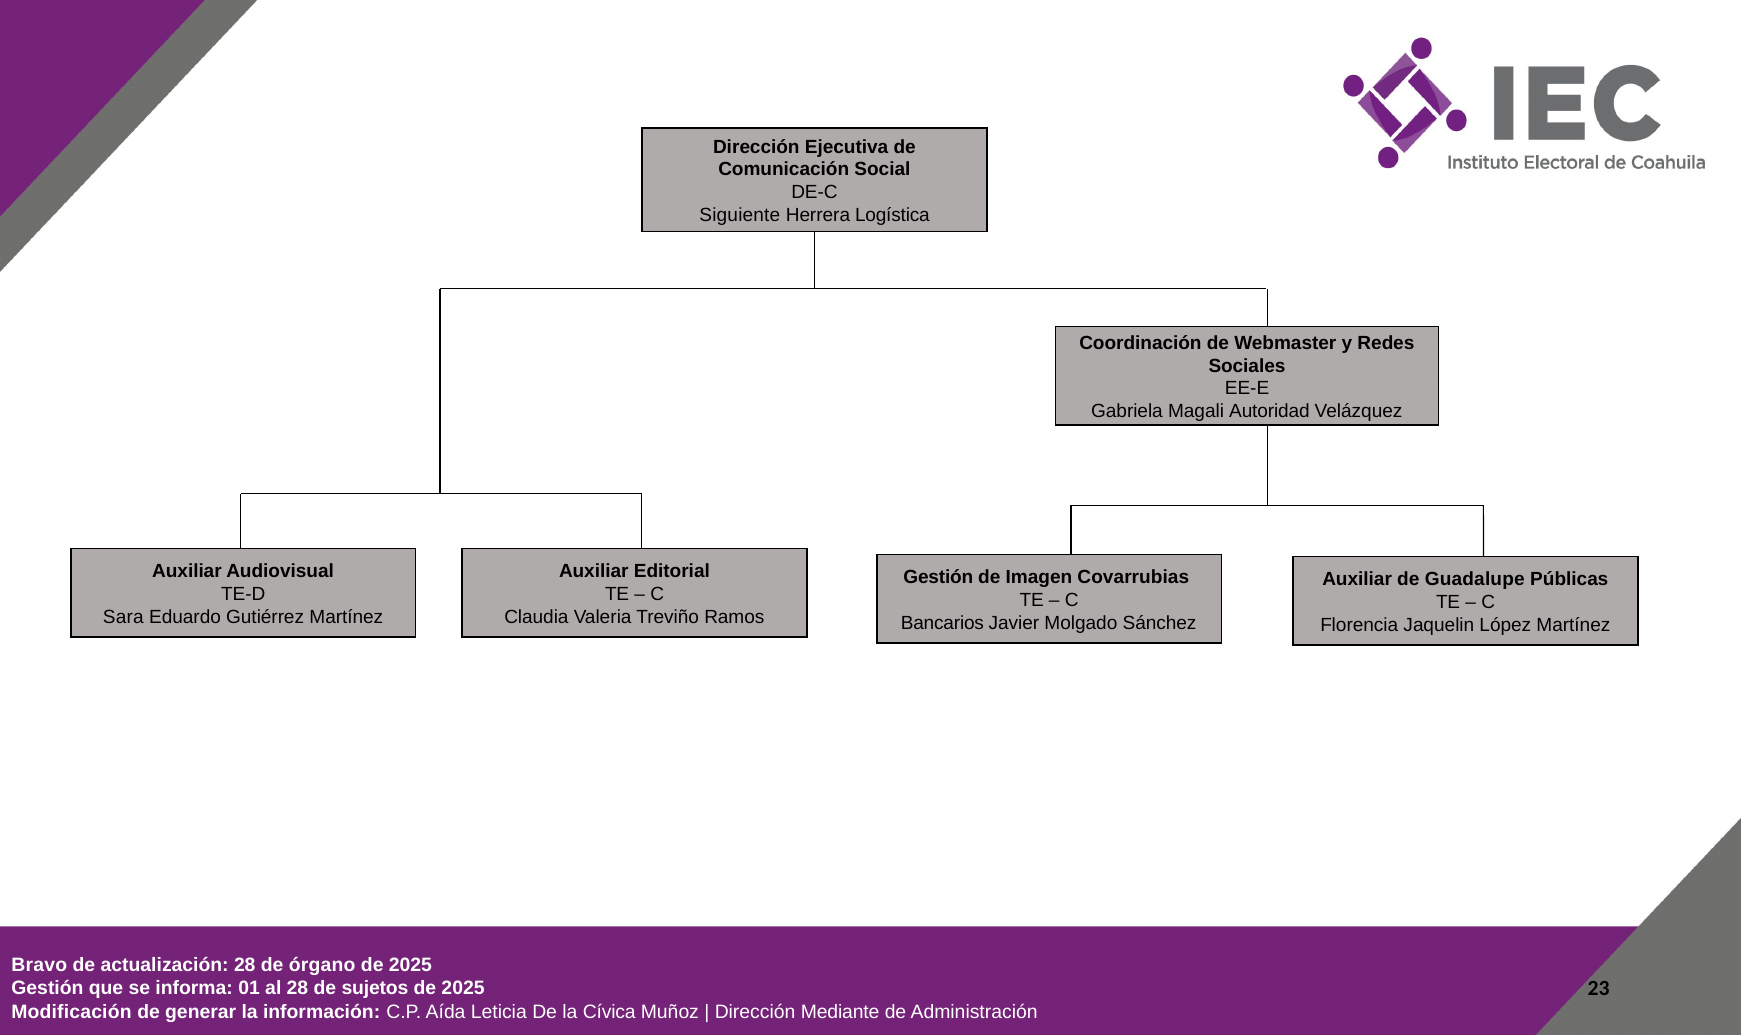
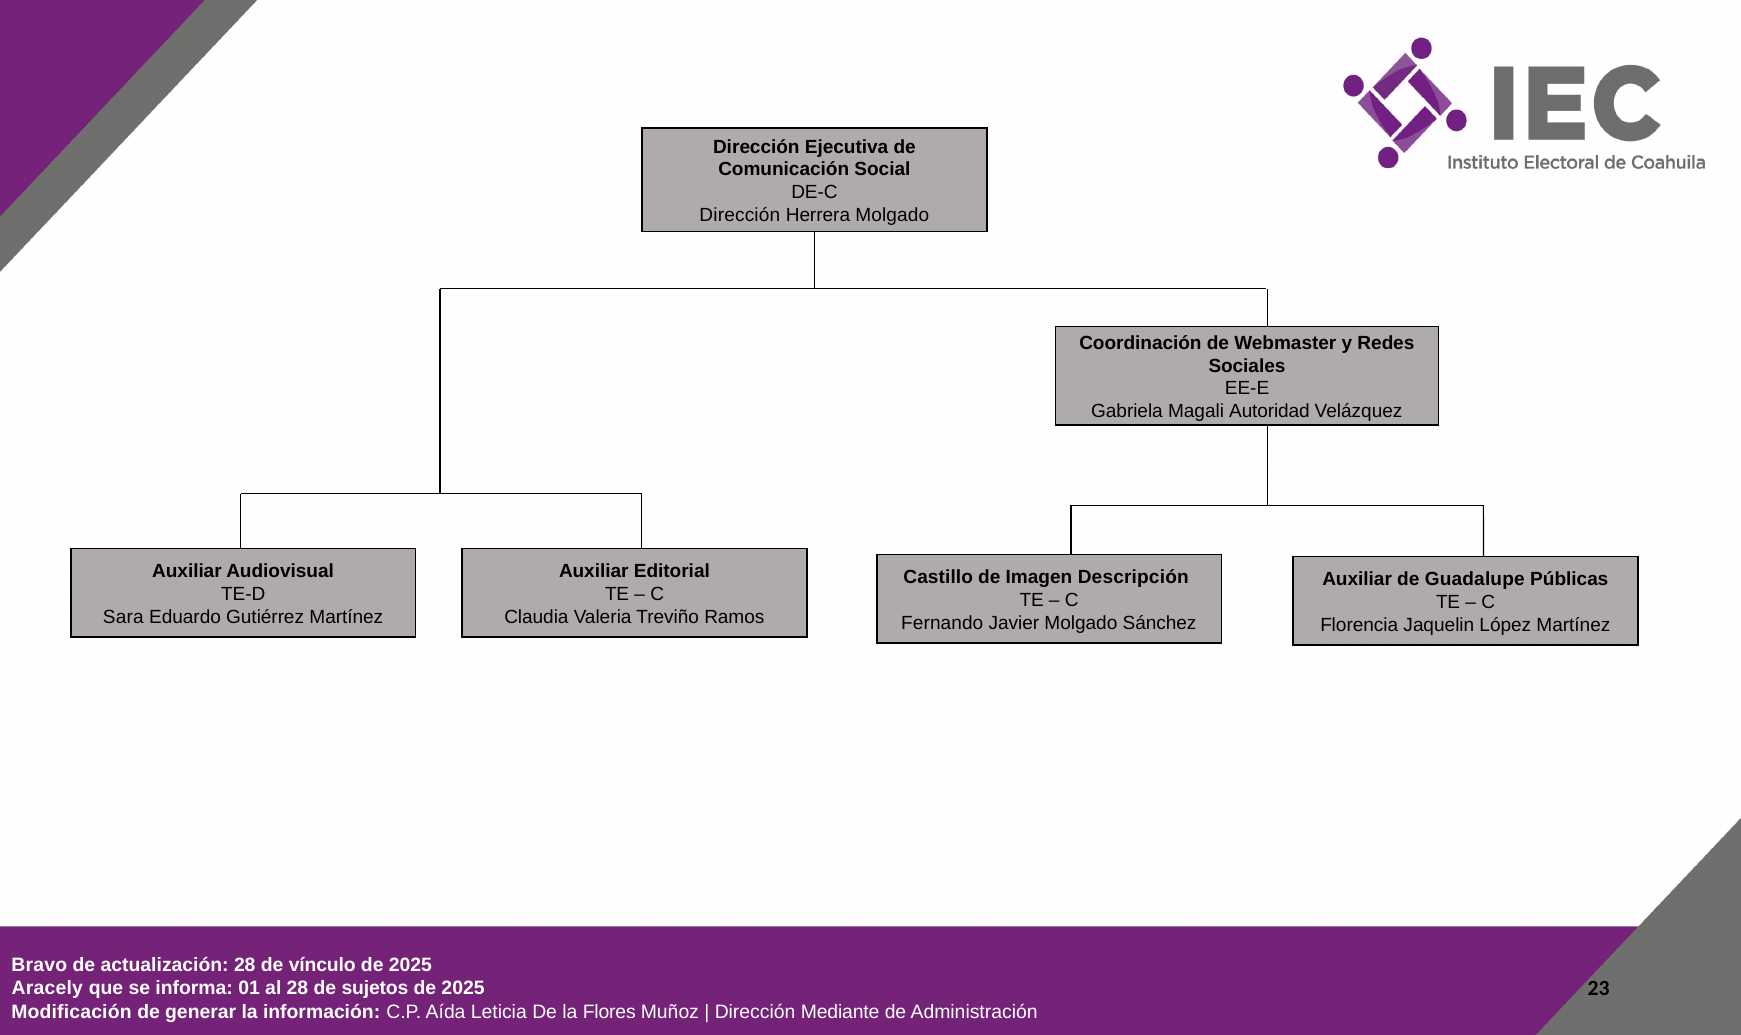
Siguiente: Siguiente -> Dirección (740, 215)
Herrera Logística: Logística -> Molgado (892, 215)
Gestión: Gestión -> Castillo (938, 577)
Covarrubias: Covarrubias -> Descripción (1133, 577)
Bancarios: Bancarios -> Fernando (942, 623)
órgano: órgano -> vínculo (322, 966)
Gestión: Gestión -> Aracely (47, 989)
Cívica: Cívica -> Flores (609, 1012)
